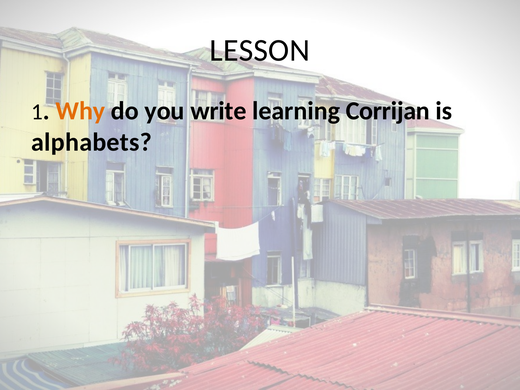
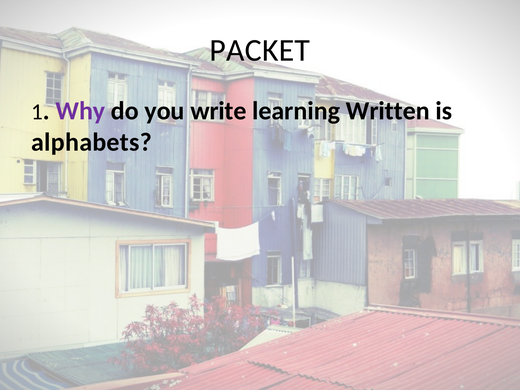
LESSON: LESSON -> PACKET (260, 50)
Why colour: orange -> purple (80, 111)
Corrijan: Corrijan -> Written (388, 111)
